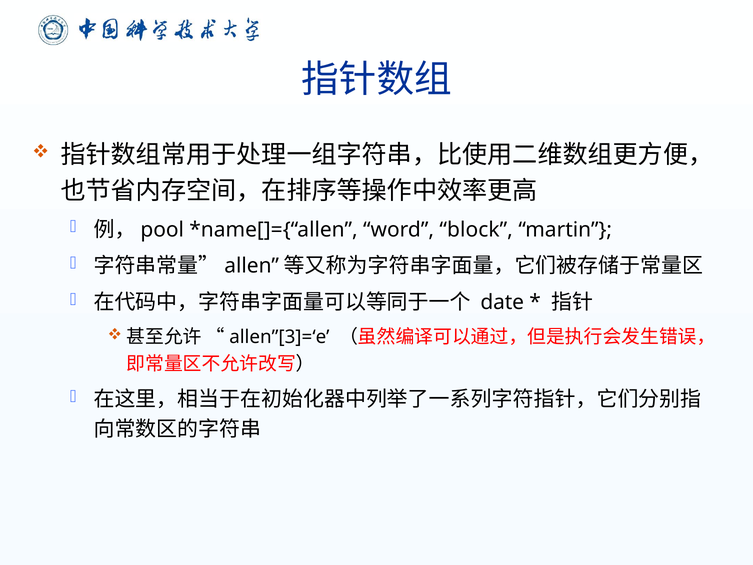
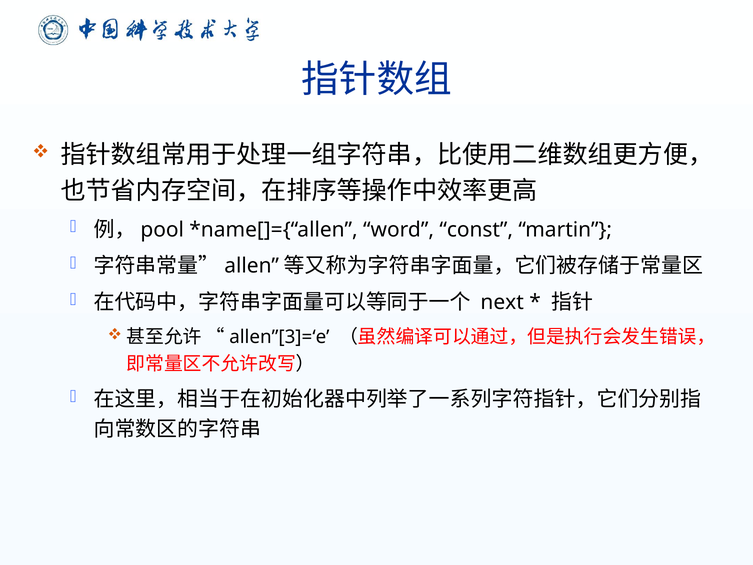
block: block -> const (476, 230)
date: date -> next (502, 302)
